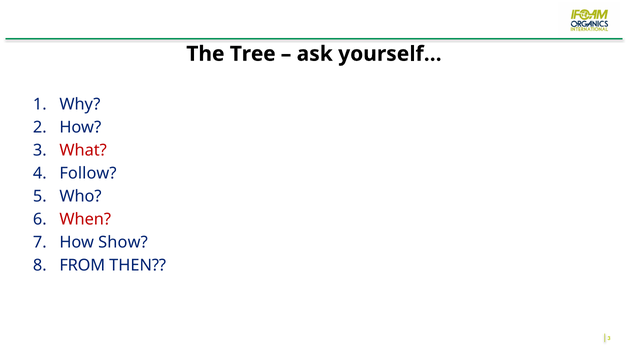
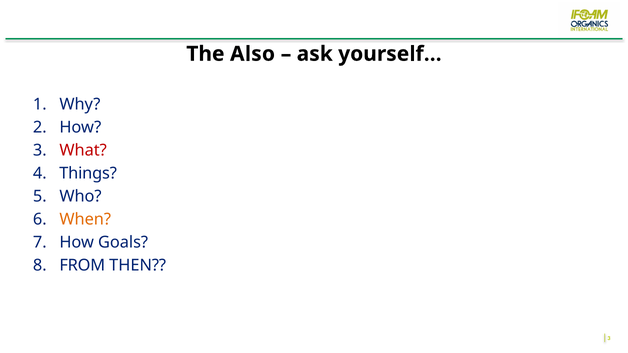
Tree: Tree -> Also (253, 54)
Follow: Follow -> Things (88, 174)
When colour: red -> orange (85, 220)
Show: Show -> Goals (123, 243)
